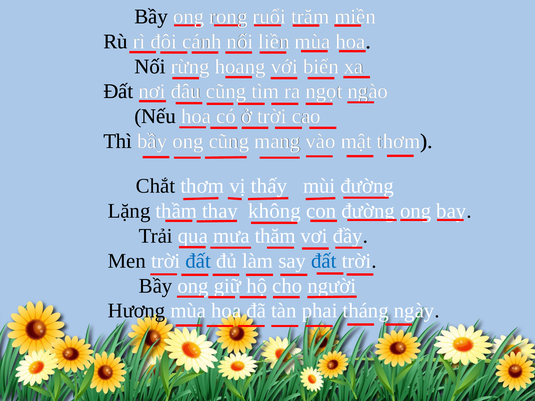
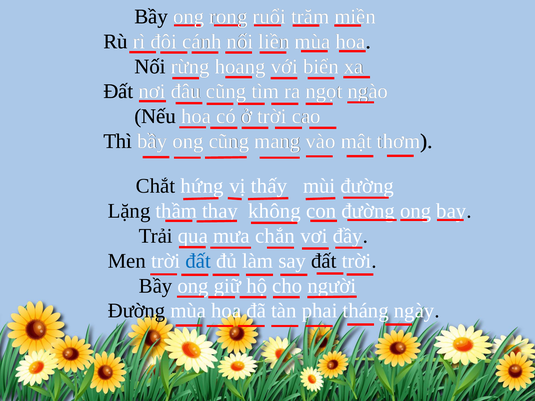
Chắt thơm: thơm -> hứng (202, 186)
thăm: thăm -> chắn (275, 236)
đất colour: blue -> black (324, 261)
Hương: Hương -> Đường (137, 311)
